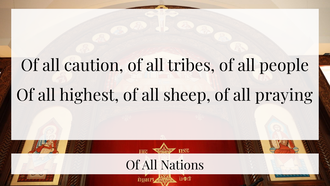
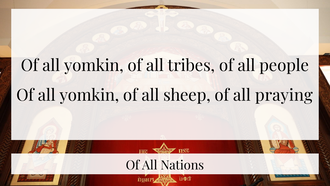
caution: caution -> yomkin (94, 66)
highest: highest -> yomkin (89, 95)
